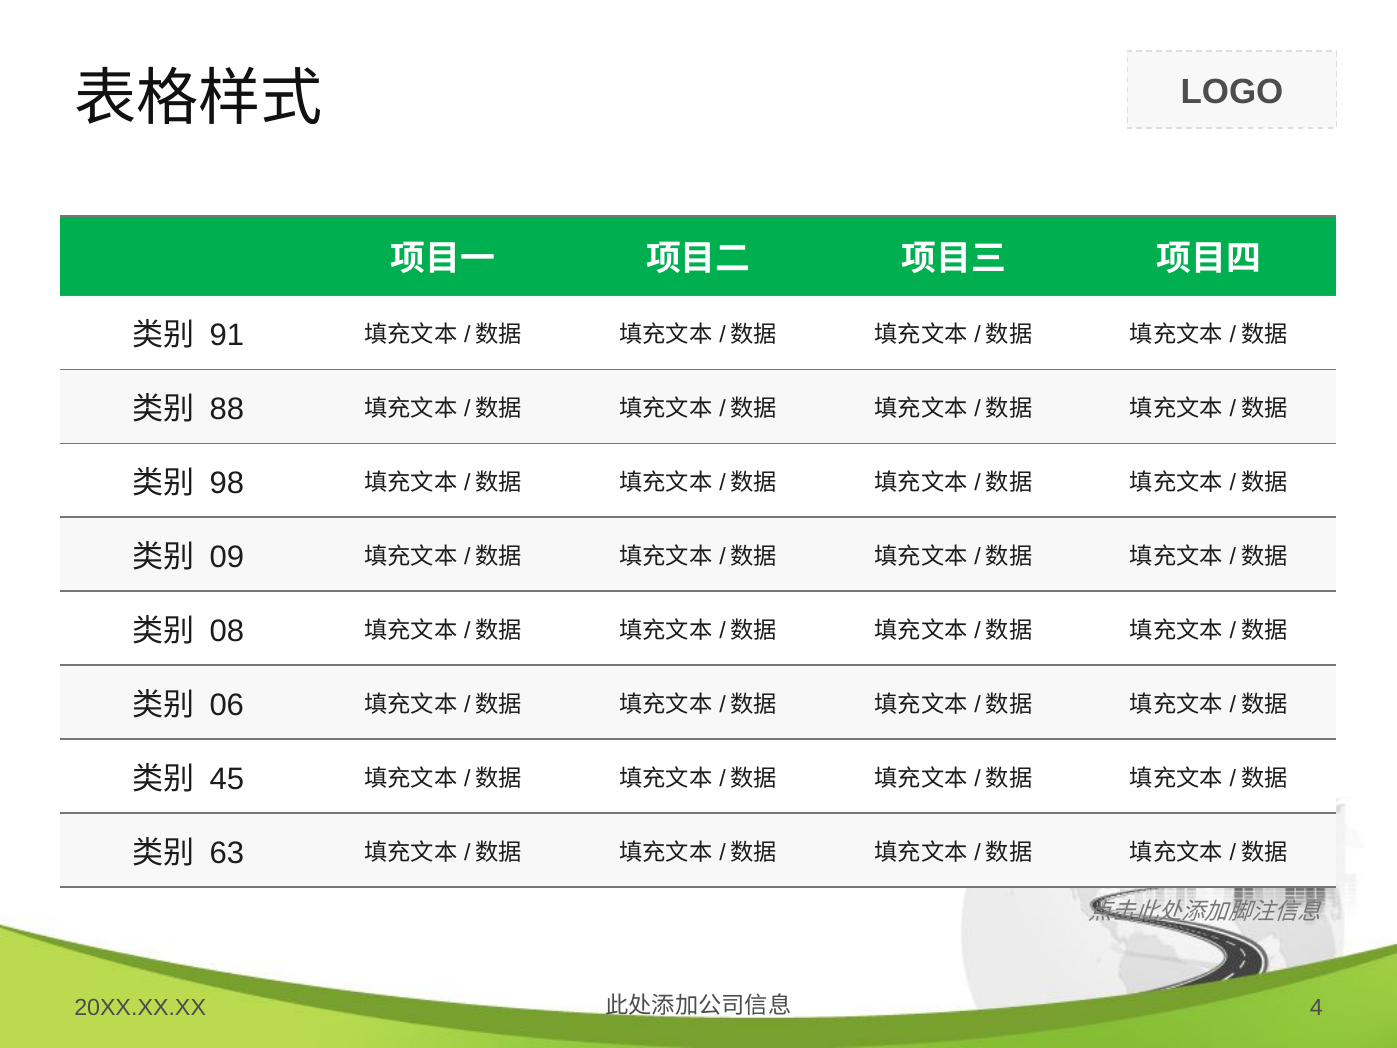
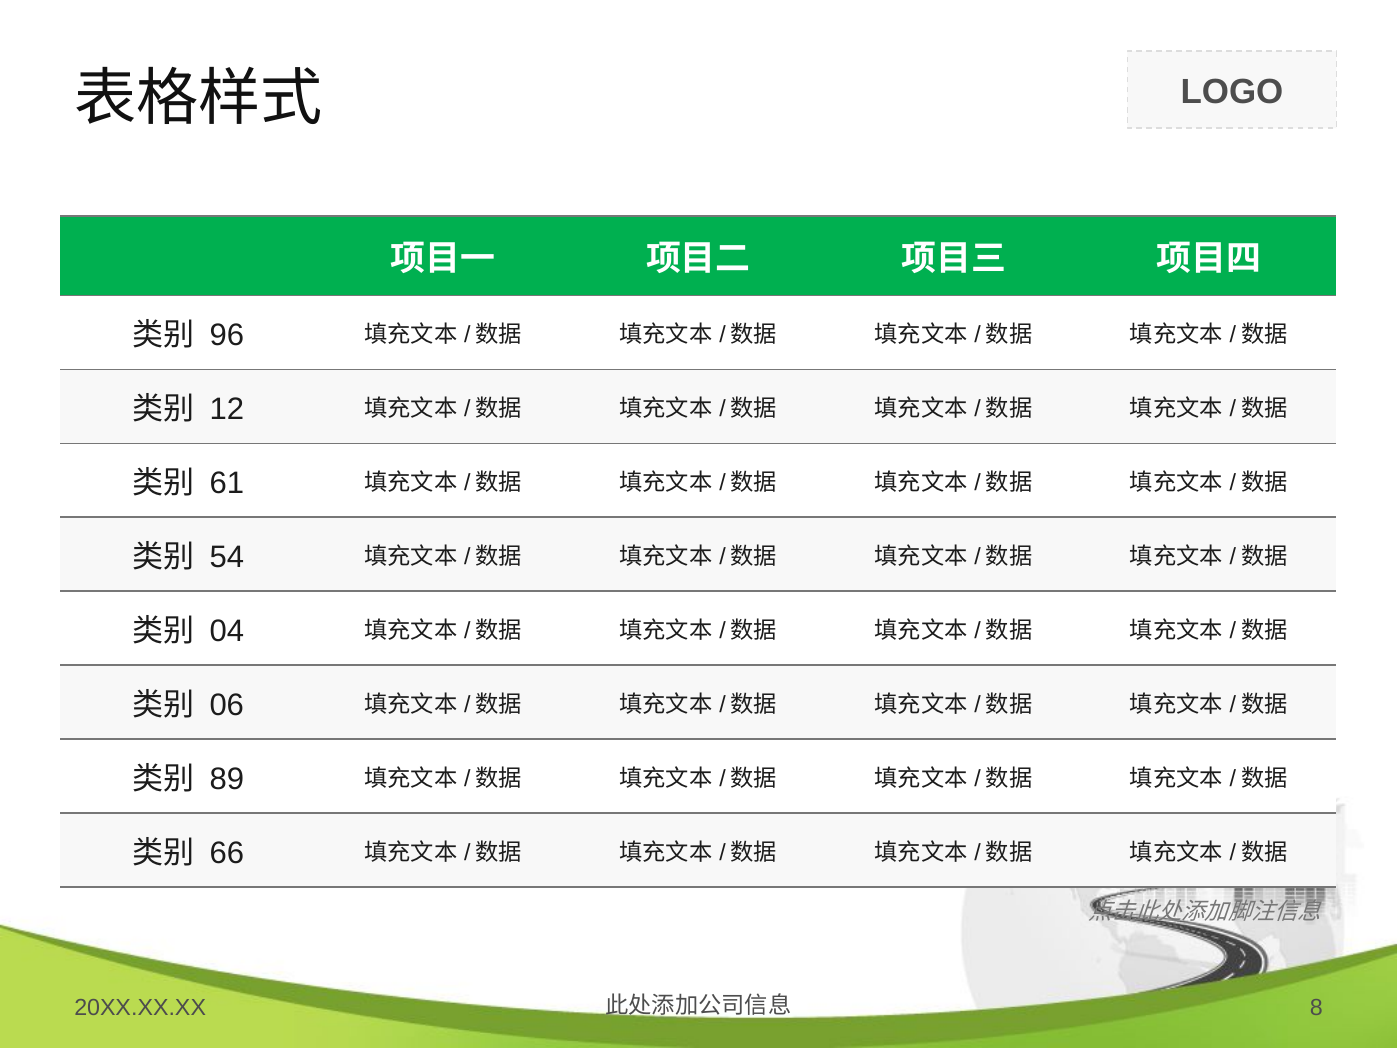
91: 91 -> 96 (227, 336)
88: 88 -> 12 (227, 410)
98: 98 -> 61 (227, 483)
09: 09 -> 54 (227, 557)
08: 08 -> 04 (227, 631)
45: 45 -> 89 (227, 779)
63: 63 -> 66 (227, 853)
4: 4 -> 8 (1316, 1008)
